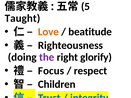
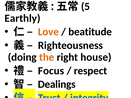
Taught: Taught -> Earthly (22, 18)
the colour: purple -> orange (47, 57)
glorify: glorify -> house (96, 57)
Children: Children -> Dealings (57, 85)
